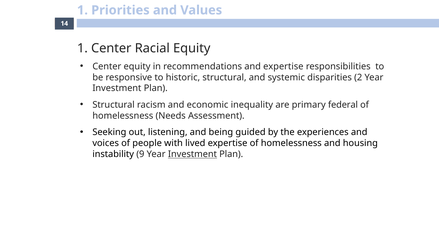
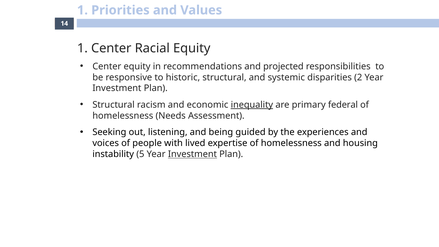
and expertise: expertise -> projected (283, 66)
inequality underline: none -> present (252, 105)
9: 9 -> 5 (140, 154)
